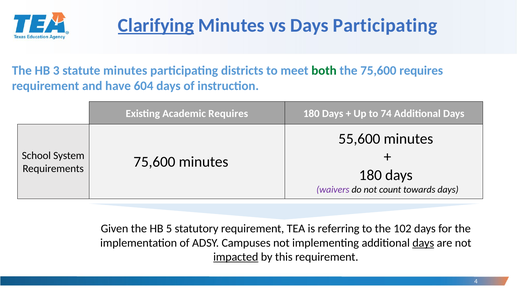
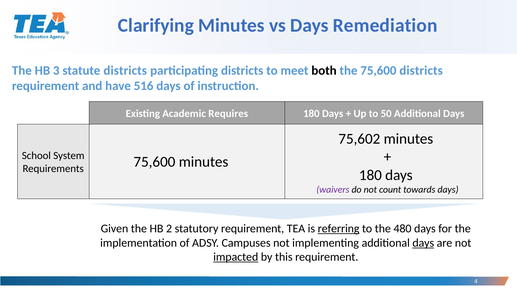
Clarifying underline: present -> none (156, 25)
Days Participating: Participating -> Remediation (385, 25)
statute minutes: minutes -> districts (125, 70)
both colour: green -> black (324, 70)
75,600 requires: requires -> districts (421, 70)
604: 604 -> 516 (144, 86)
74: 74 -> 50 (386, 113)
55,600: 55,600 -> 75,602 (359, 139)
5: 5 -> 2 (169, 228)
referring underline: none -> present (339, 228)
102: 102 -> 480 (403, 228)
